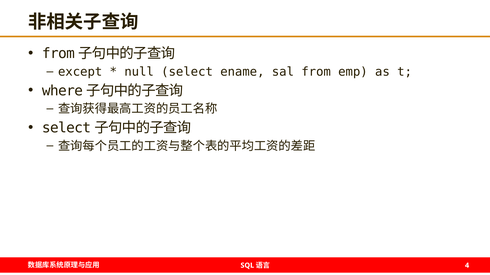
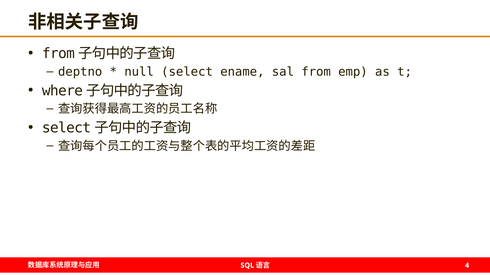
except: except -> deptno (80, 72)
